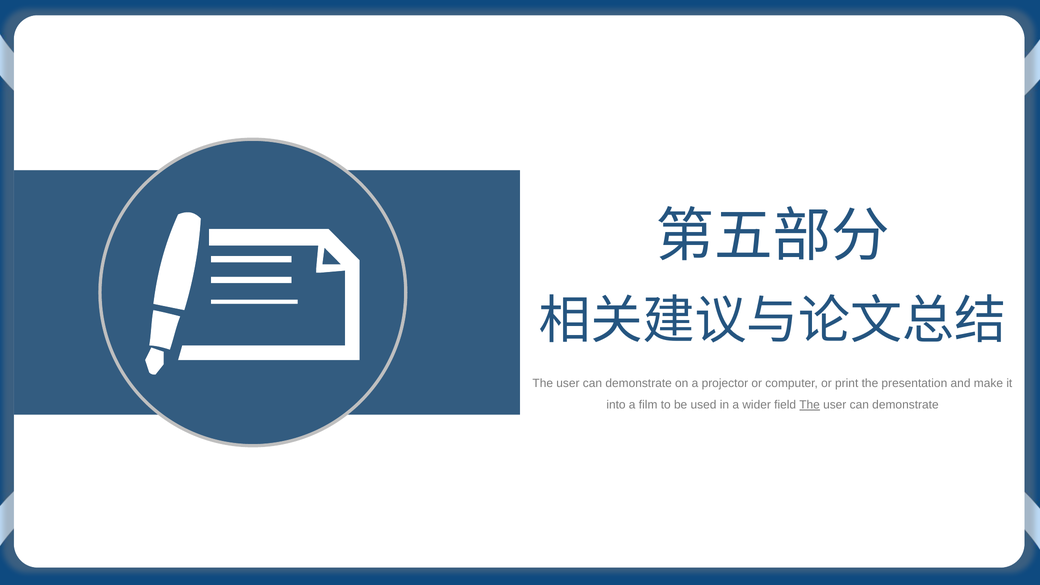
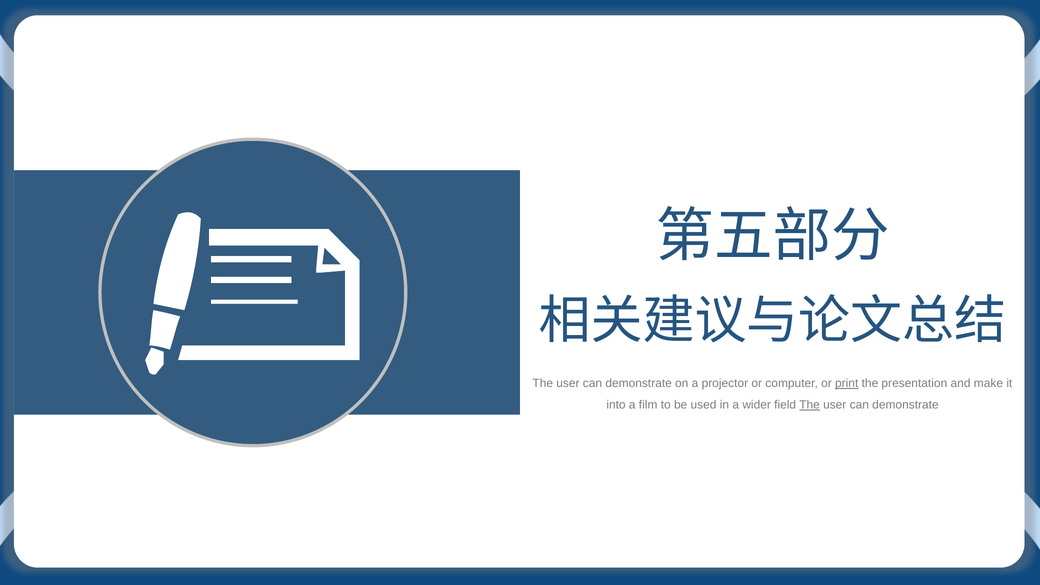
print underline: none -> present (847, 383)
